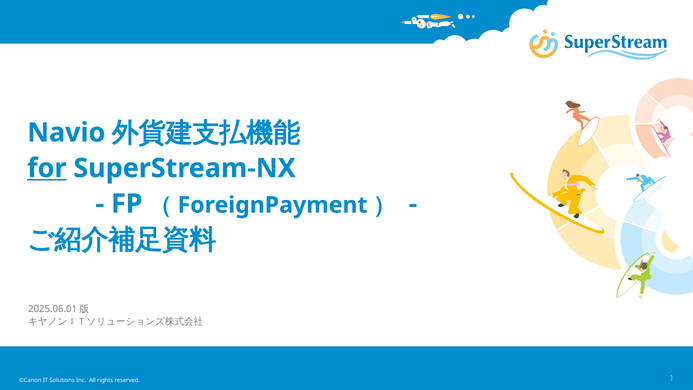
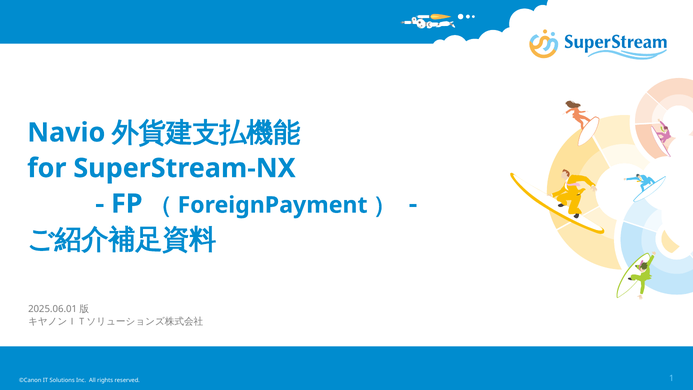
for underline: present -> none (47, 168)
